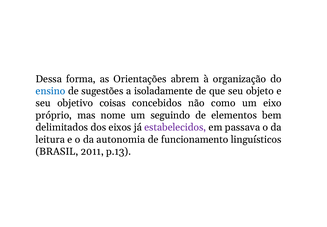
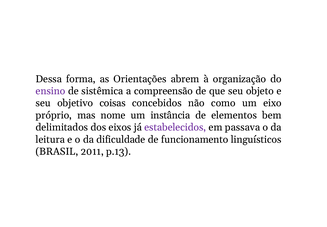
ensino colour: blue -> purple (50, 91)
sugestões: sugestões -> sistêmica (102, 91)
isoladamente: isoladamente -> compreensão (163, 91)
seguindo: seguindo -> instância (170, 115)
autonomia: autonomia -> dificuldade (121, 139)
